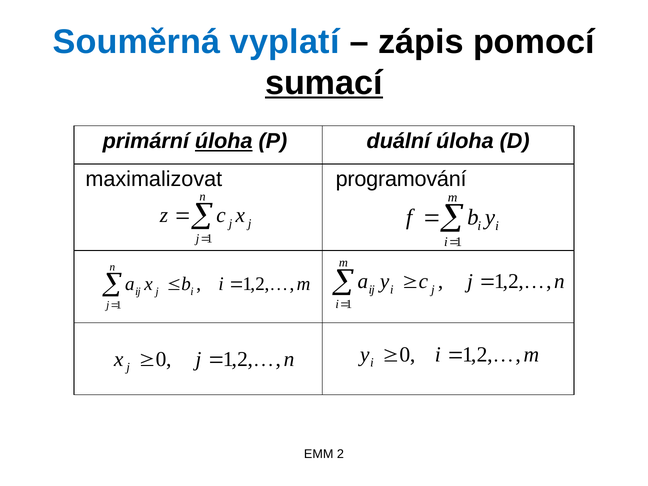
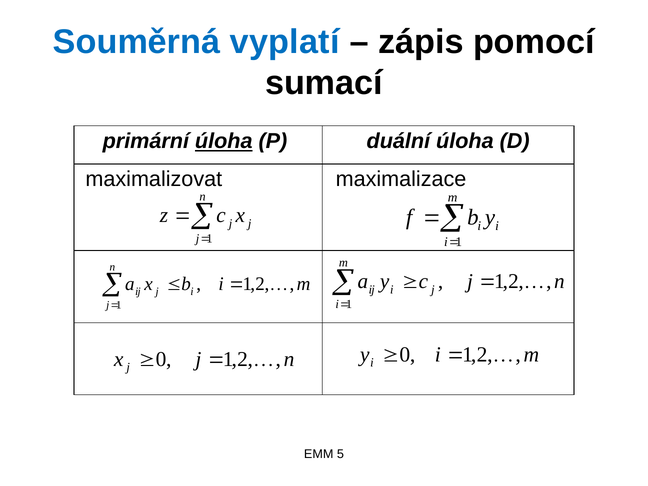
sumací underline: present -> none (324, 83)
programování: programování -> maximalizace (401, 179)
EMM 2: 2 -> 5 (340, 454)
